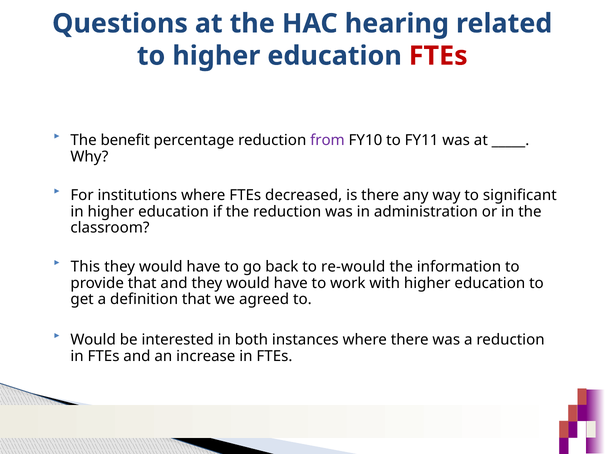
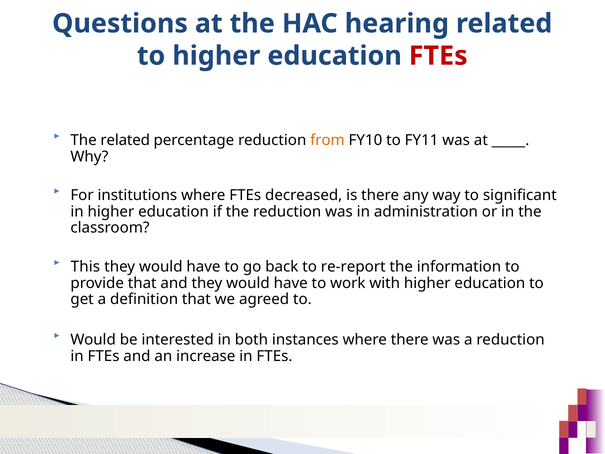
The benefit: benefit -> related (125, 140)
from colour: purple -> orange (327, 140)
re-would: re-would -> re-report (353, 267)
